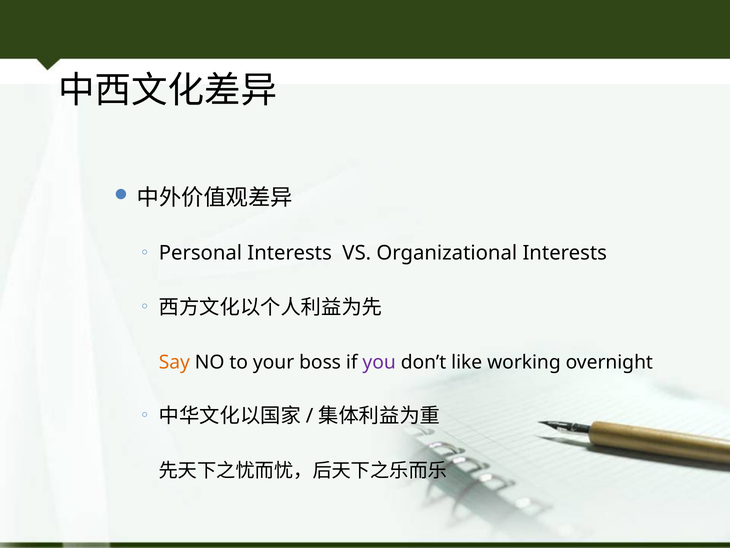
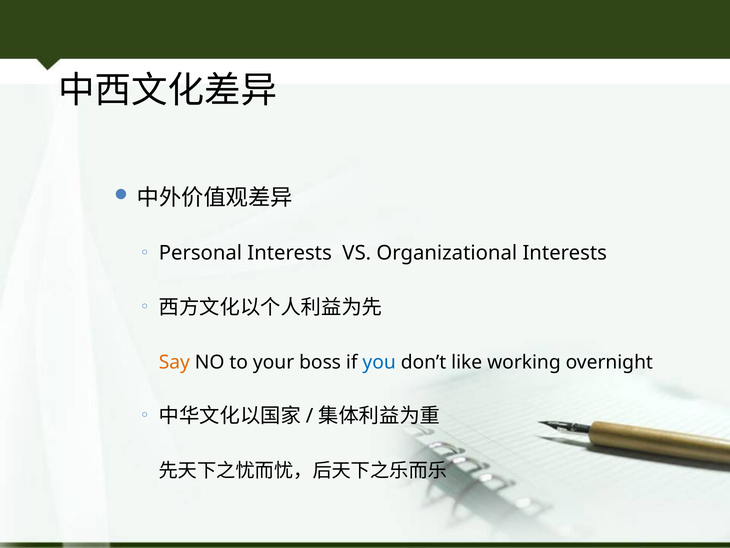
you colour: purple -> blue (379, 362)
